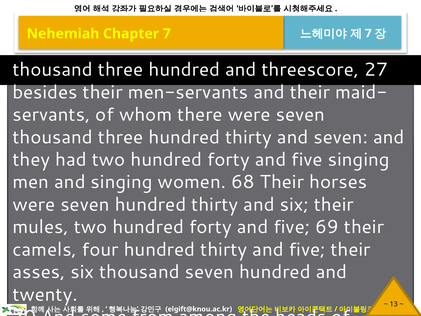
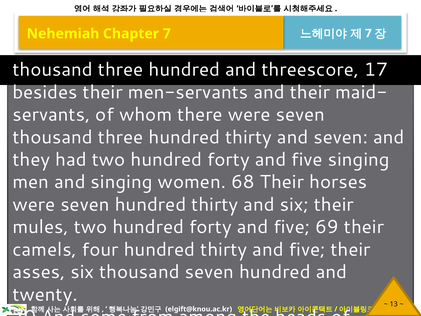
27: 27 -> 17 (376, 70)
